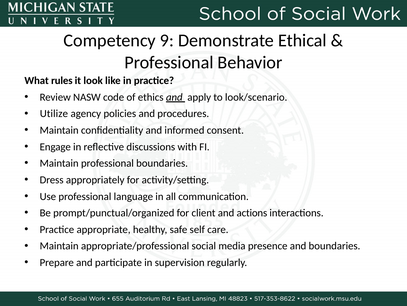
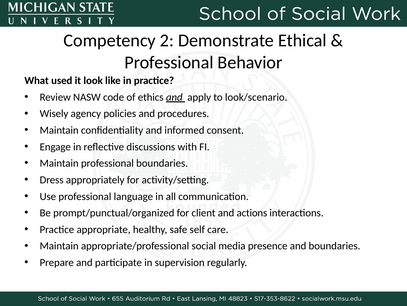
9: 9 -> 2 (167, 41)
rules: rules -> used (62, 80)
Utilize: Utilize -> Wisely (54, 113)
